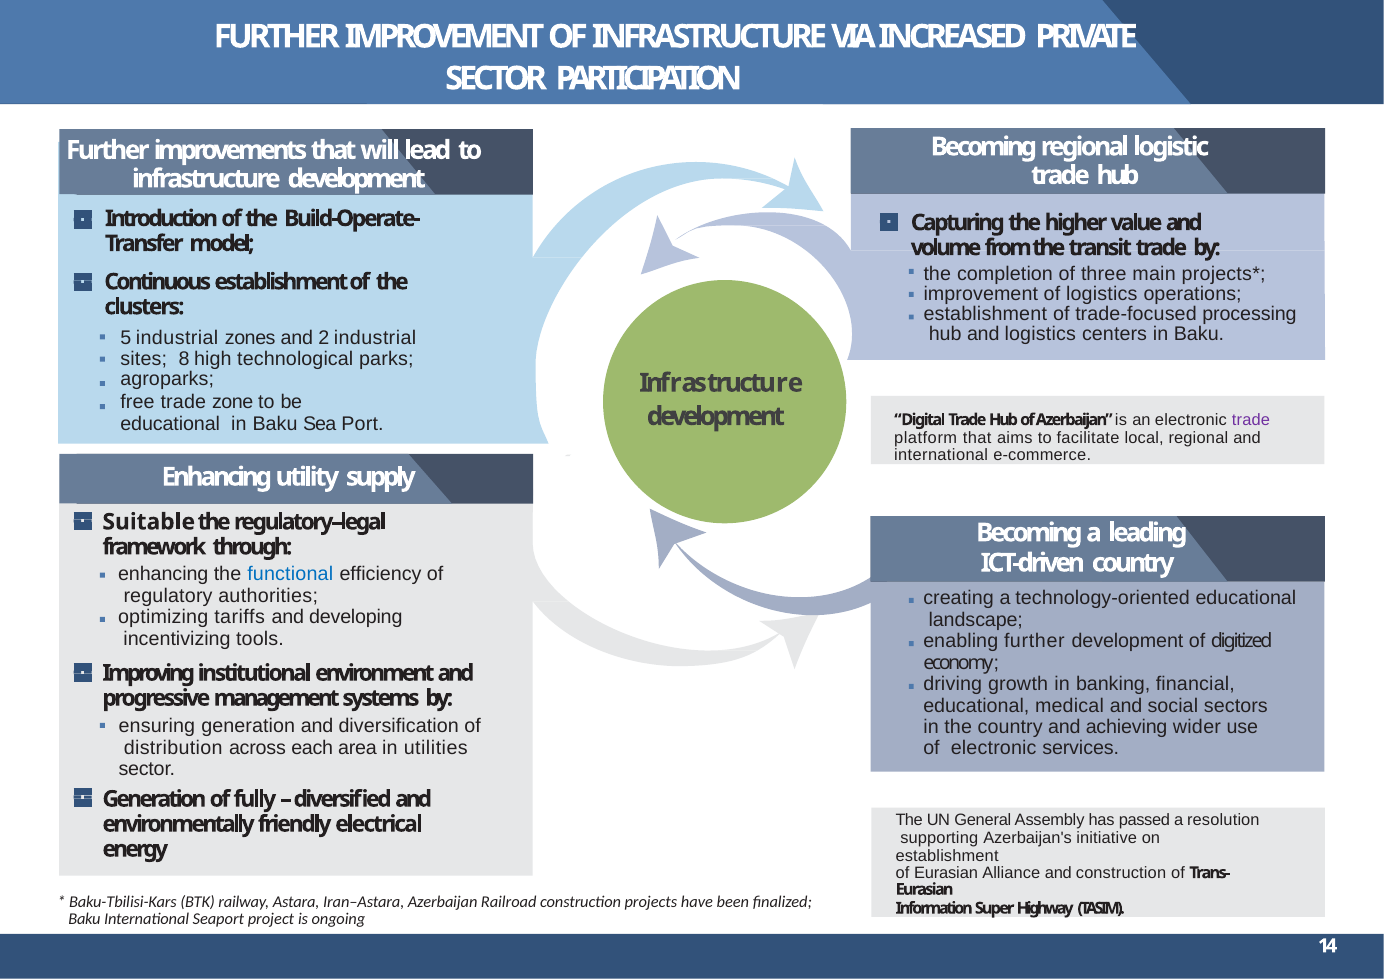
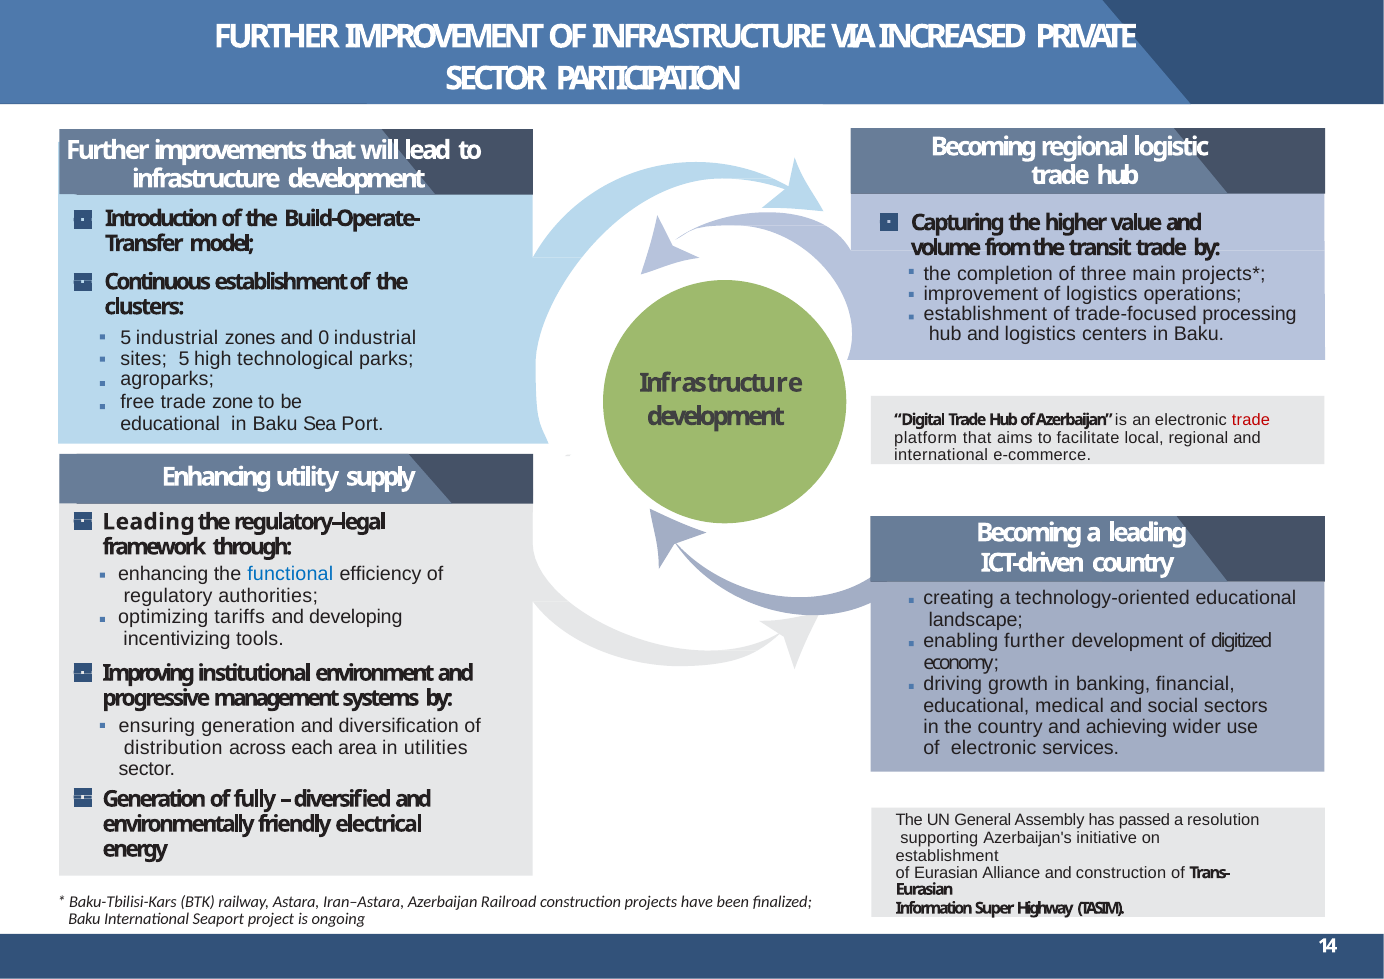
2: 2 -> 0 (324, 338)
sites 8: 8 -> 5 (184, 359)
trade colour: purple -> red (1251, 420)
Suitable: Suitable -> Leading (149, 522)
